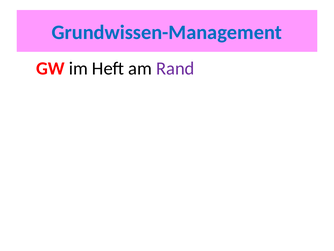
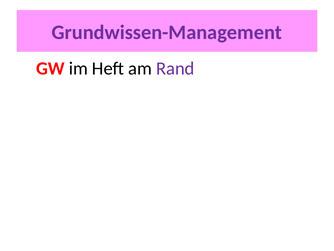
Grundwissen-Management colour: blue -> purple (167, 32)
